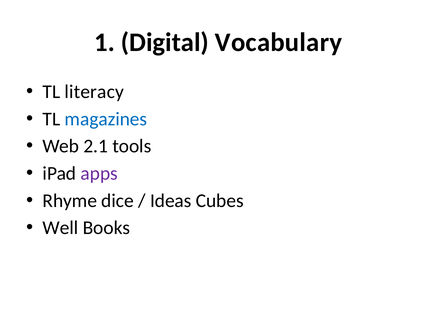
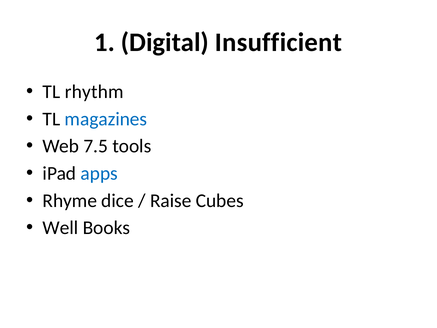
Vocabulary: Vocabulary -> Insufficient (279, 42)
literacy: literacy -> rhythm (94, 92)
2.1: 2.1 -> 7.5 (96, 146)
apps colour: purple -> blue (99, 173)
Ideas: Ideas -> Raise (171, 200)
